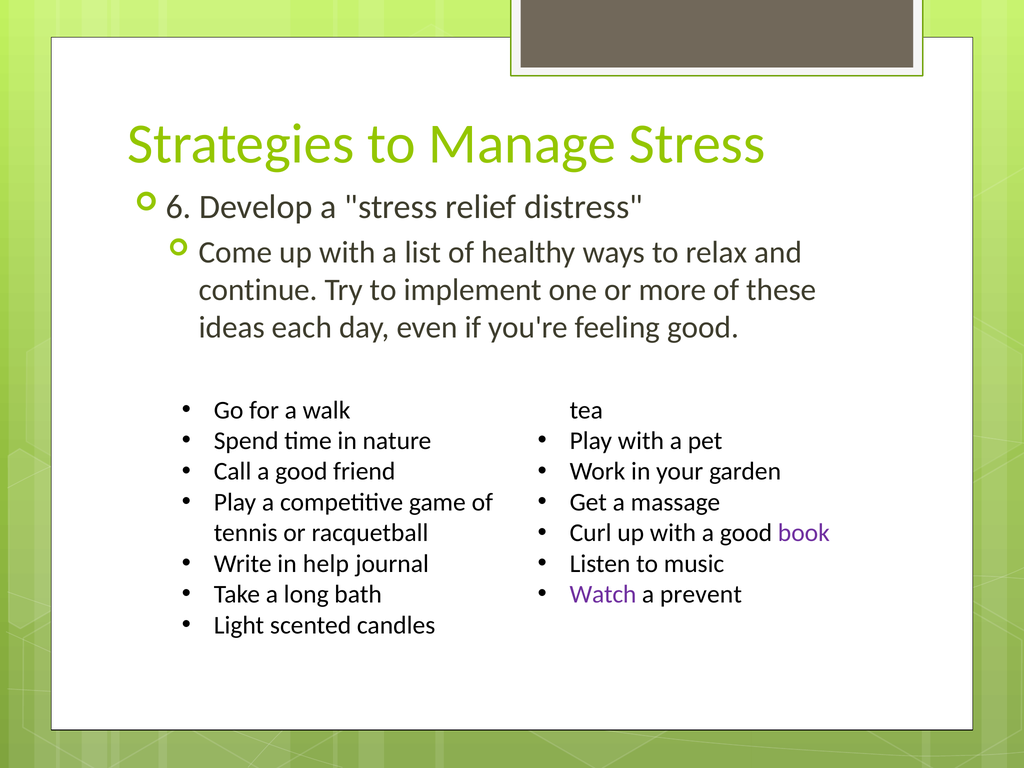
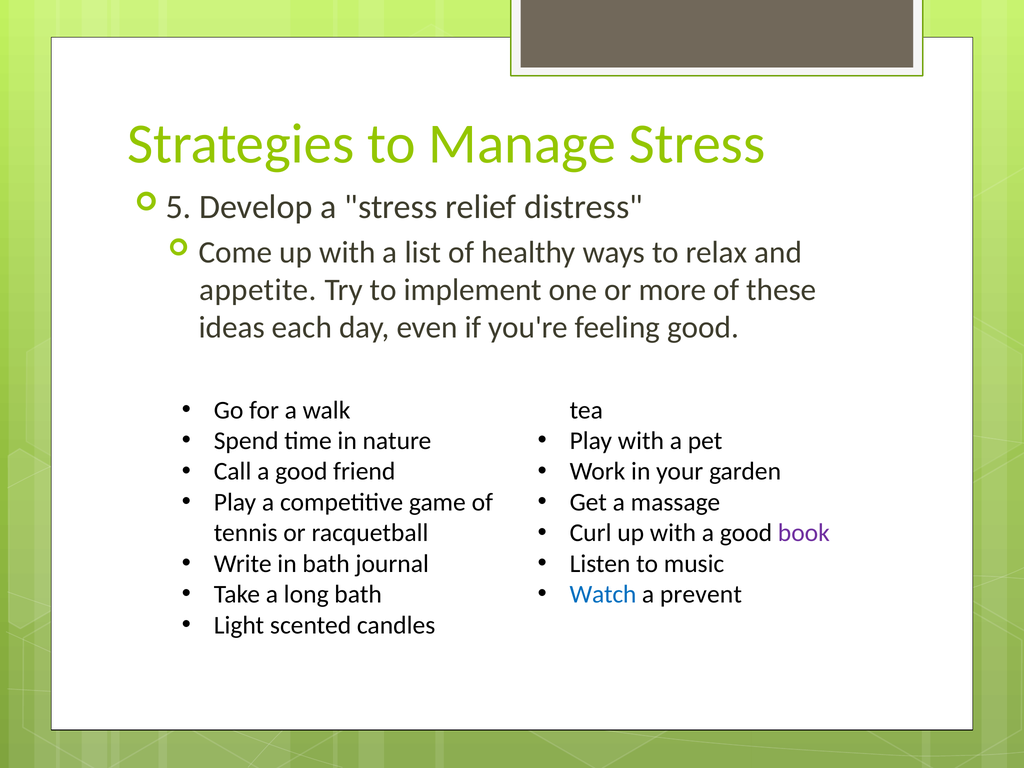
6: 6 -> 5 (178, 207)
continue: continue -> appetite (258, 290)
in help: help -> bath (326, 564)
Watch colour: purple -> blue (603, 594)
